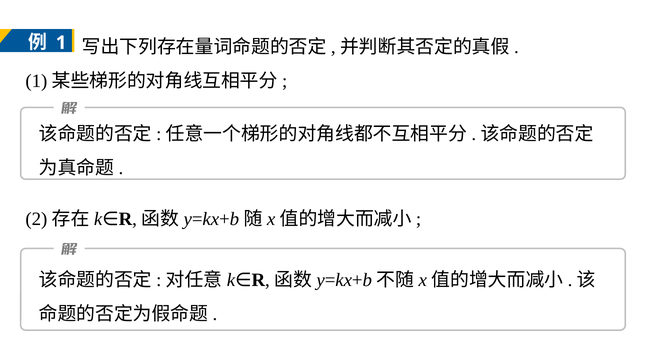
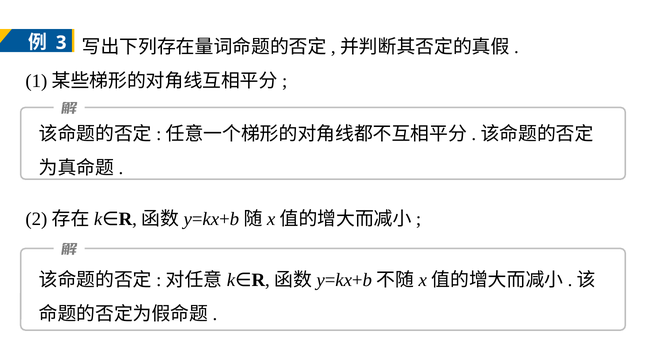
1: 1 -> 3 (61, 43)
